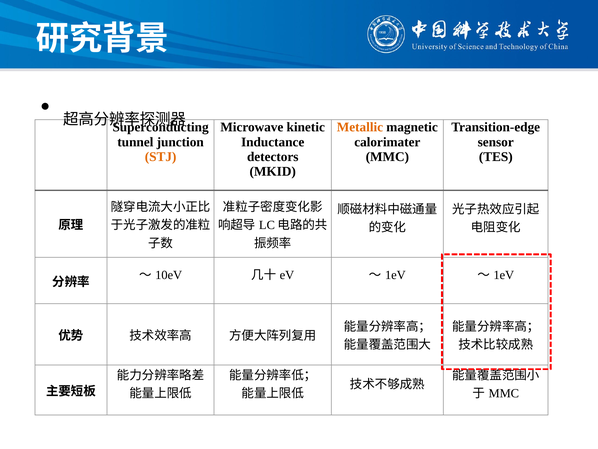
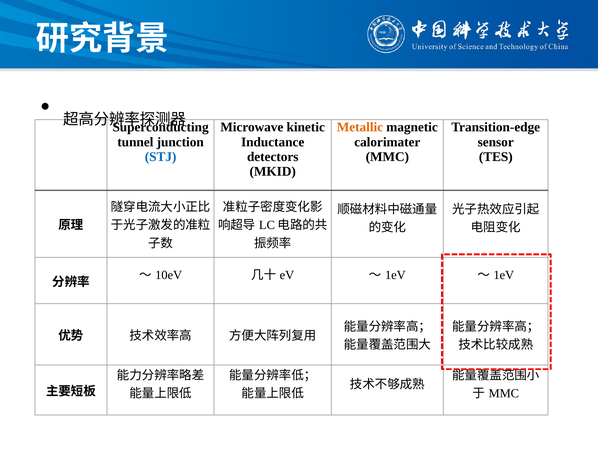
STJ colour: orange -> blue (161, 157)
